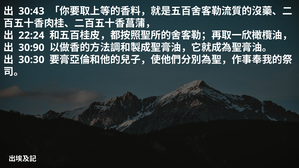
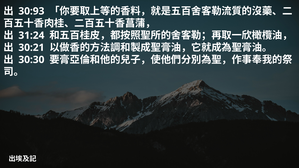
30:43: 30:43 -> 30:93 (31, 11)
22:24: 22:24 -> 31:24 (31, 35)
30:90: 30:90 -> 30:21 (31, 48)
